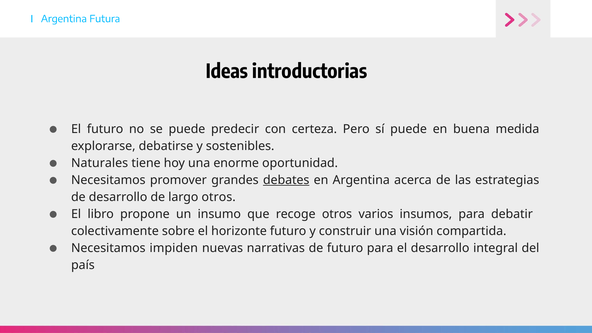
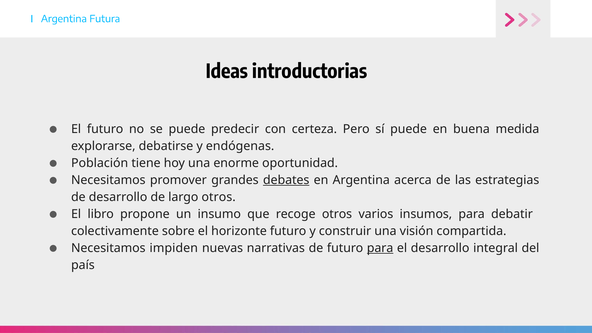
sostenibles: sostenibles -> endógenas (240, 146)
Naturales: Naturales -> Población (100, 163)
para underline: none -> present (380, 248)
